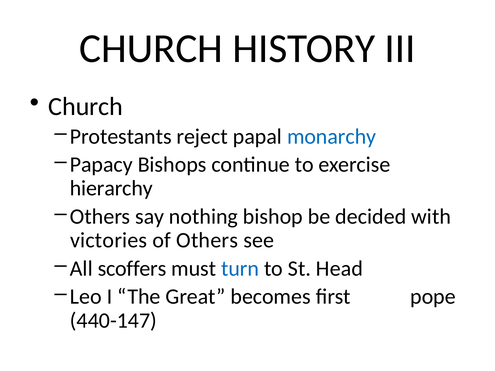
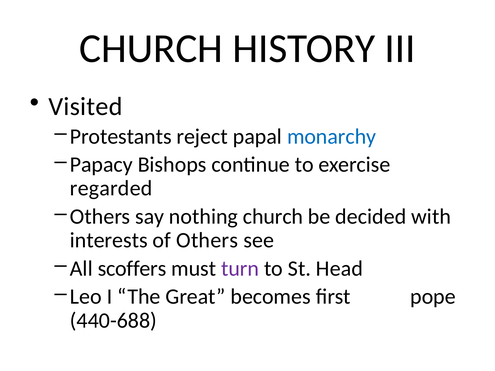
Church: Church -> Visited (85, 107)
hierarchy: hierarchy -> regarded (111, 188)
nothing bishop: bishop -> church (273, 217)
victories: victories -> interests (109, 240)
turn colour: blue -> purple (240, 269)
440-147: 440-147 -> 440-688 (113, 321)
